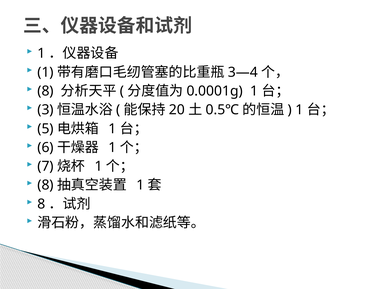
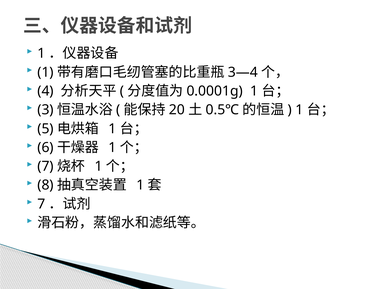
8: 8 -> 4 (46, 91)
8: 8 -> 7 (41, 204)
